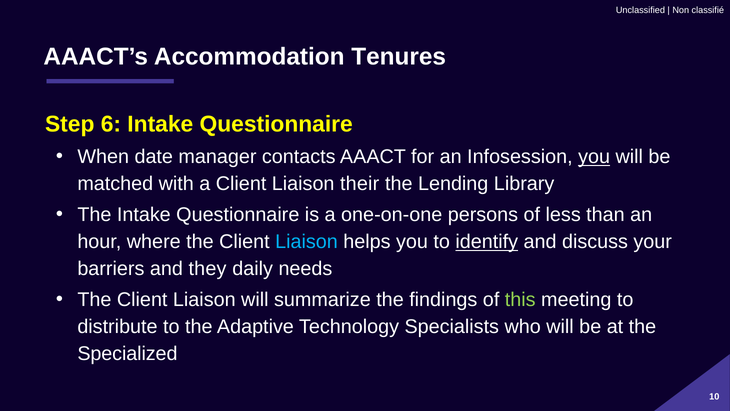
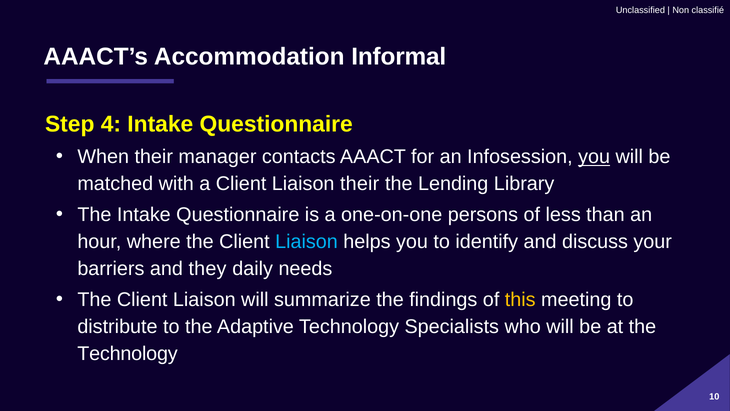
Tenures: Tenures -> Informal (399, 56)
6: 6 -> 4 (111, 124)
When date: date -> their (154, 157)
identify underline: present -> none (487, 242)
this colour: light green -> yellow (520, 299)
Specialized: Specialized -> Technology (127, 354)
